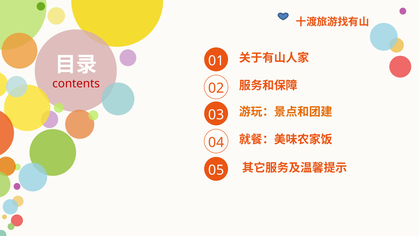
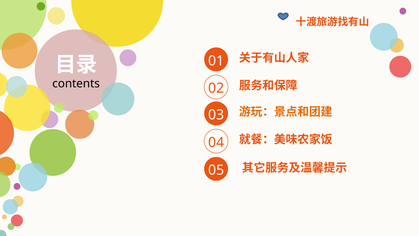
contents colour: red -> black (76, 84)
